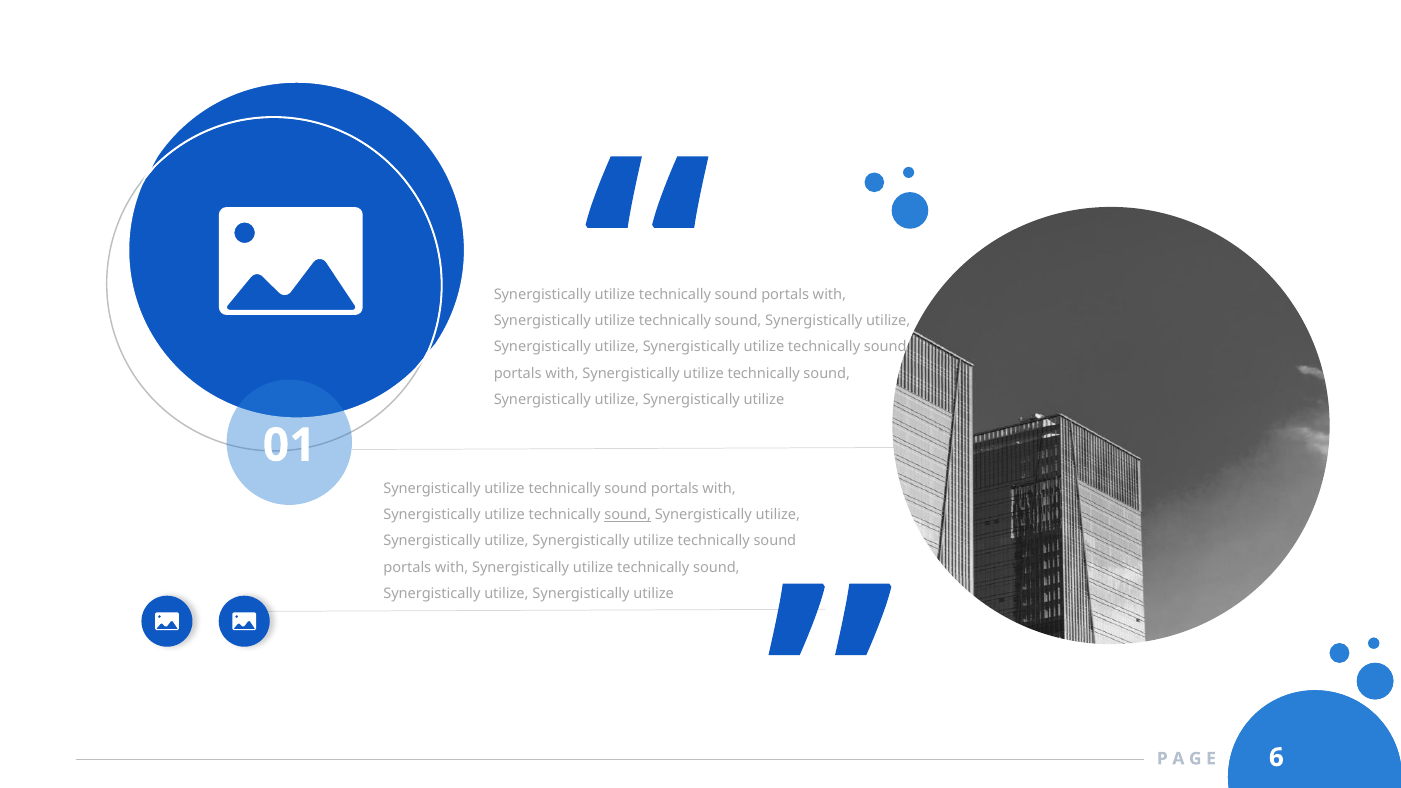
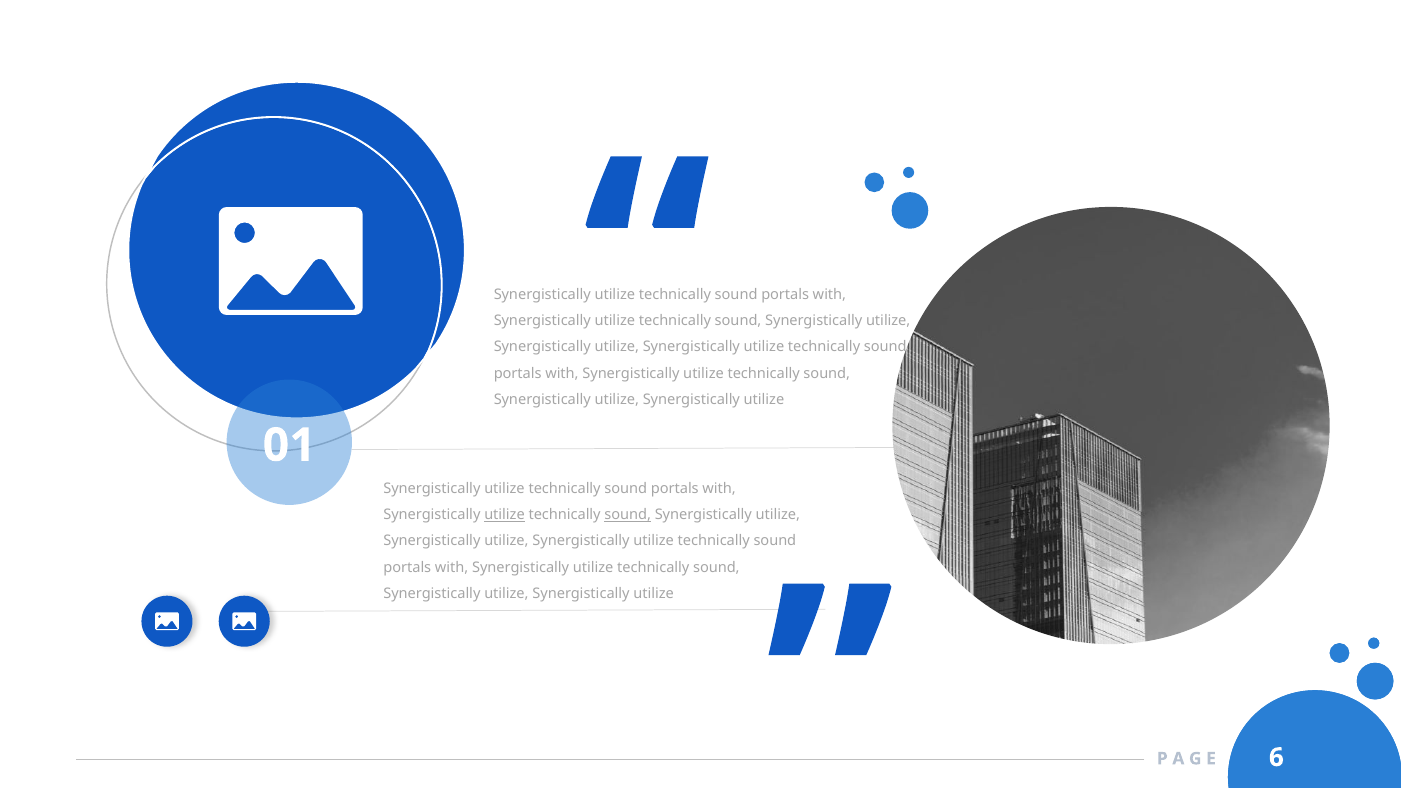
utilize underline: none -> present (505, 515)
